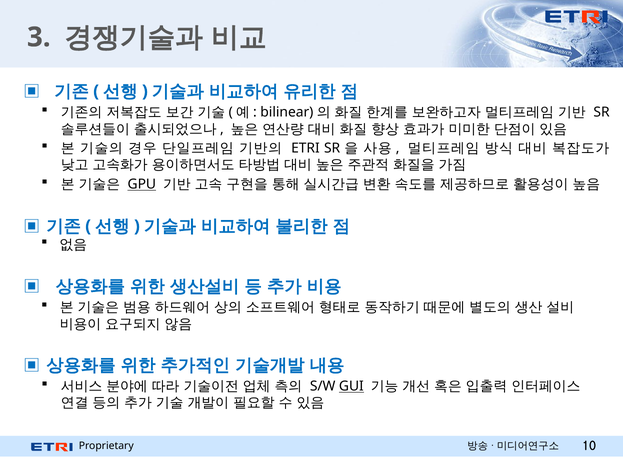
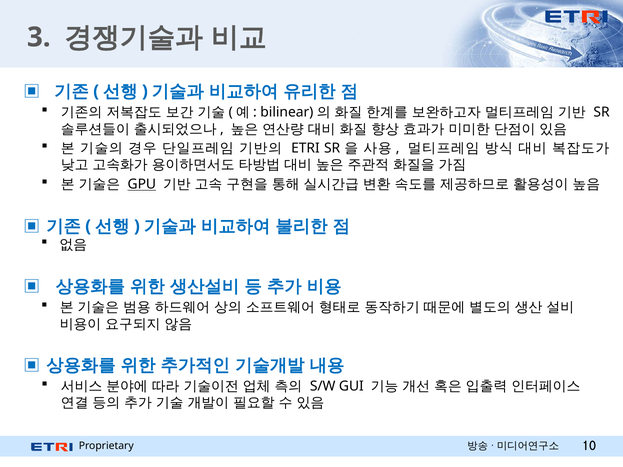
GUI underline: present -> none (351, 387)
